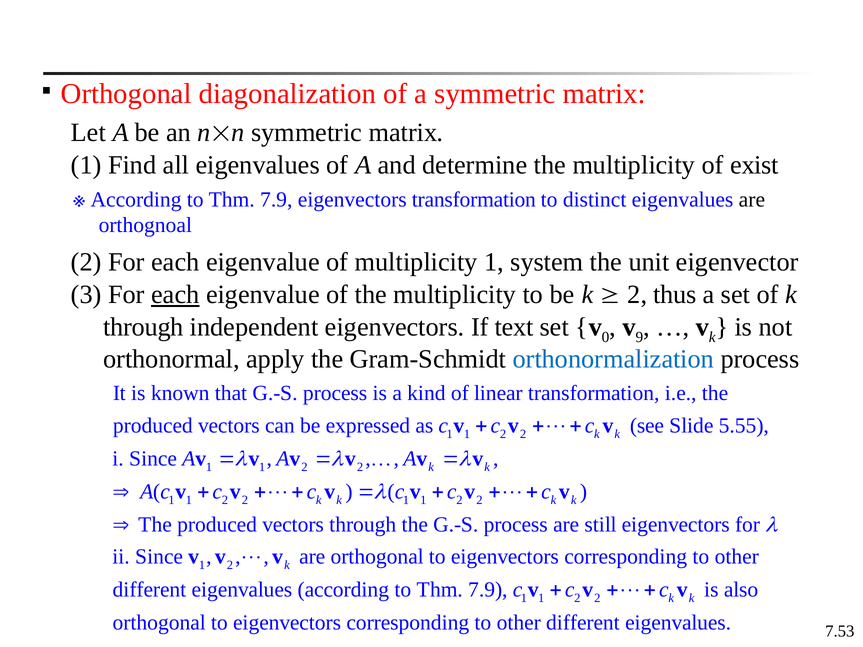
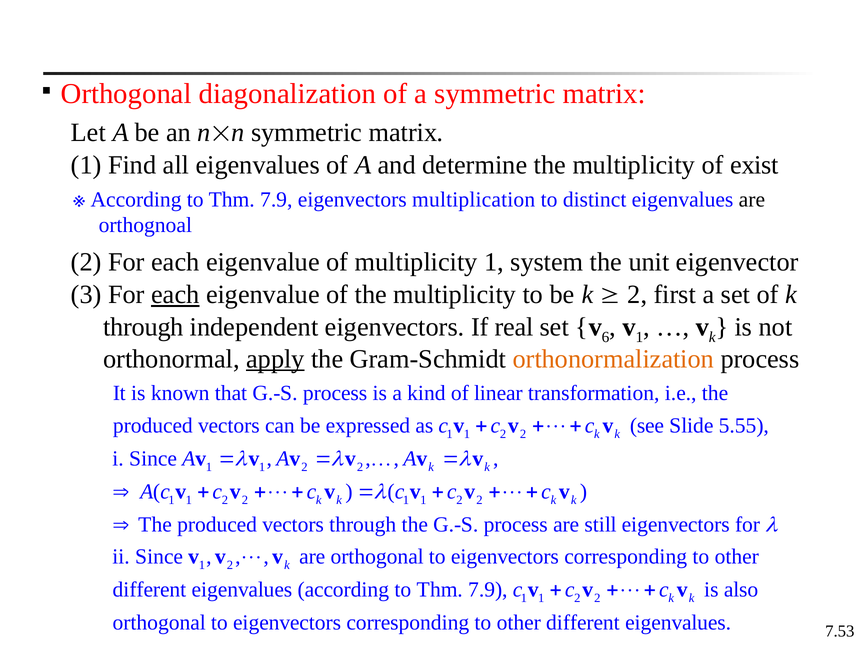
eigenvectors transformation: transformation -> multiplication (474, 200)
thus: thus -> first (675, 295)
text: text -> real (514, 327)
0: 0 -> 6 (606, 337)
9: 9 -> 1 (639, 337)
apply underline: none -> present (275, 359)
orthonormalization colour: blue -> orange (613, 359)
